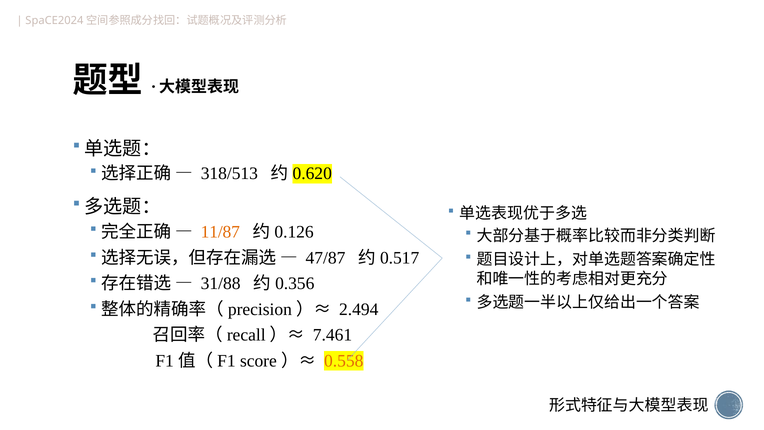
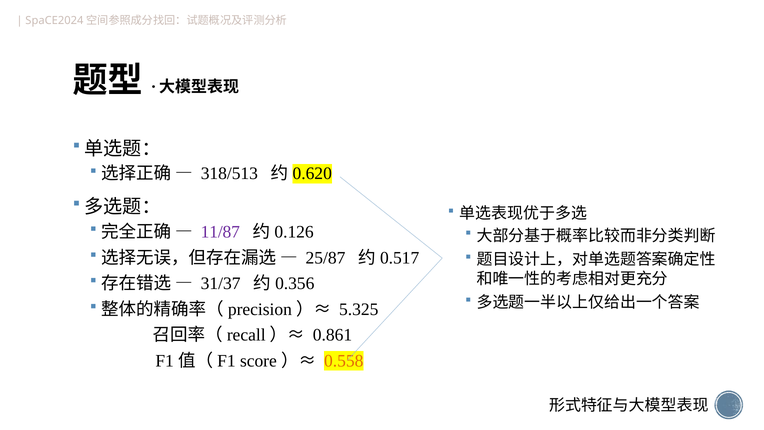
11/87 colour: orange -> purple (220, 232)
47/87: 47/87 -> 25/87 (325, 258)
31/88: 31/88 -> 31/37 (221, 283)
2.494: 2.494 -> 5.325 (359, 309)
7.461: 7.461 -> 0.861 (332, 335)
